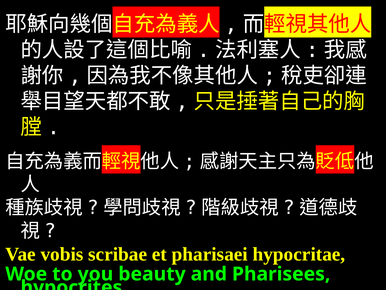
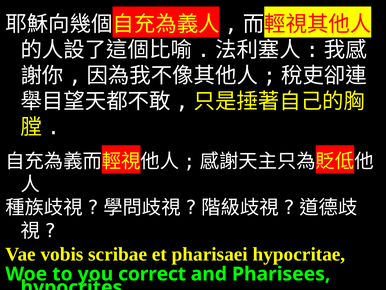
beauty: beauty -> correct (152, 274)
